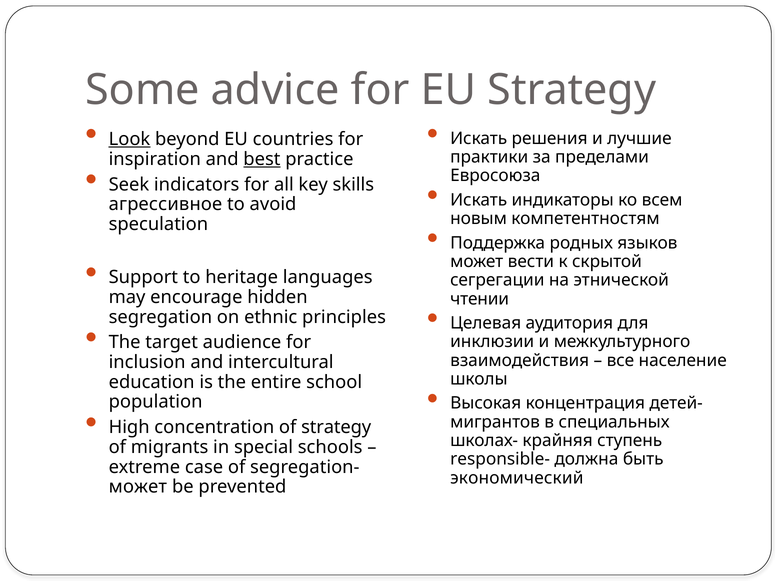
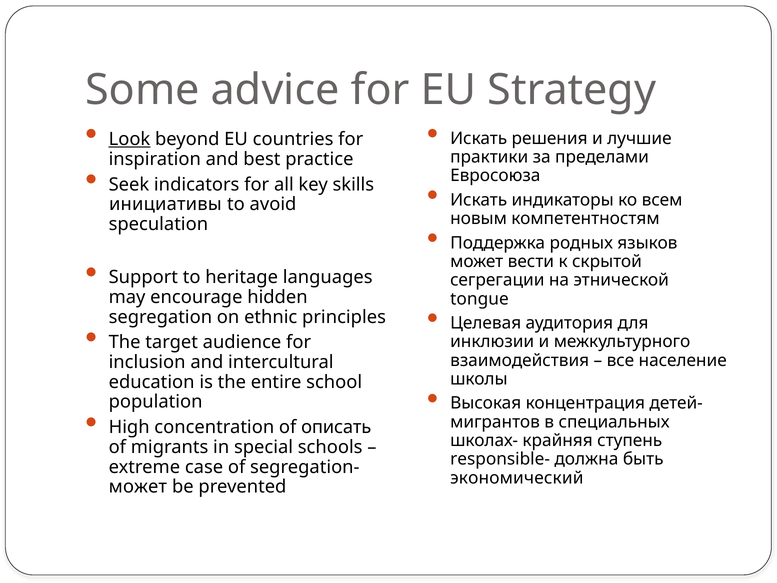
best underline: present -> none (262, 159)
агрессивное: агрессивное -> инициативы (165, 204)
чтении: чтении -> tongue (480, 299)
of strategy: strategy -> описать (336, 427)
